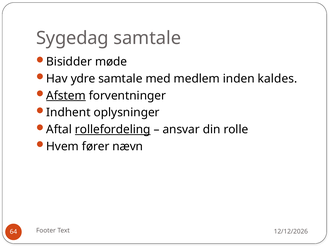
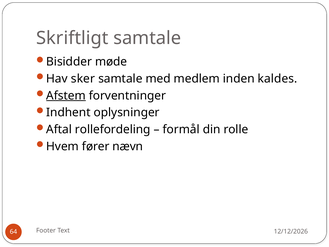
Sygedag: Sygedag -> Skriftligt (72, 38)
ydre: ydre -> sker (83, 79)
rollefordeling underline: present -> none (113, 129)
ansvar: ansvar -> formål (181, 129)
